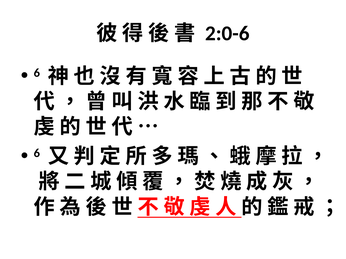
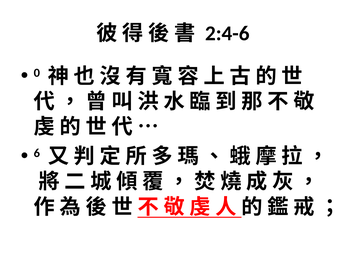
2:0-6: 2:0-6 -> 2:4-6 (227, 33)
6: 6 -> 0 (37, 73)
